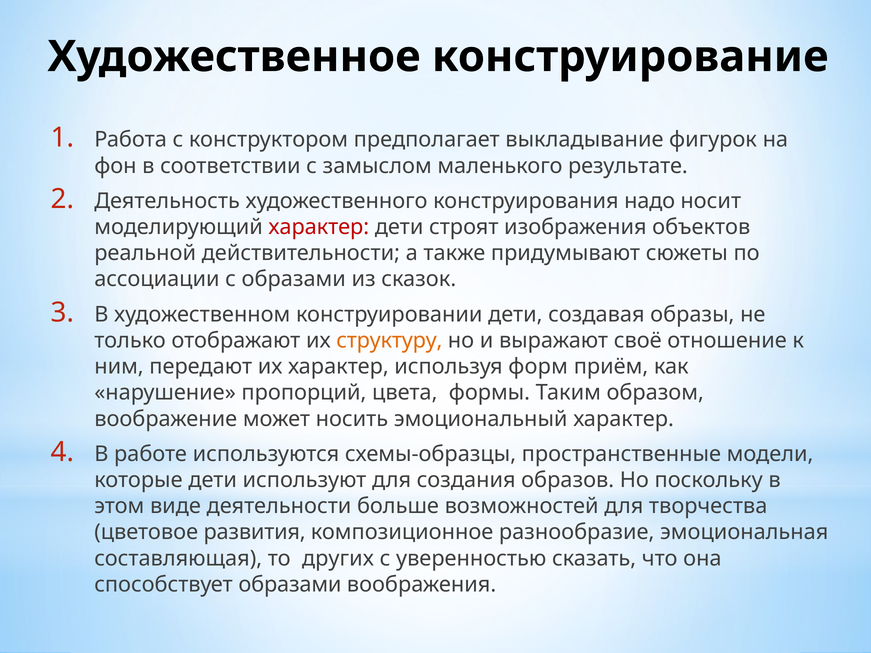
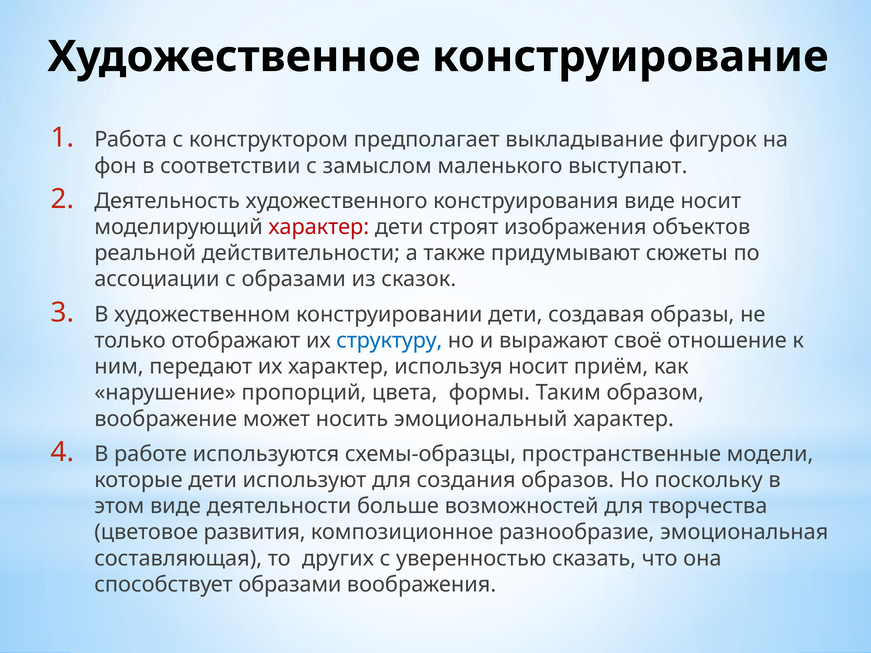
результате: результате -> выступают (628, 166)
конструирования надо: надо -> виде (650, 201)
структуру colour: orange -> blue (389, 341)
используя форм: форм -> носит (538, 367)
